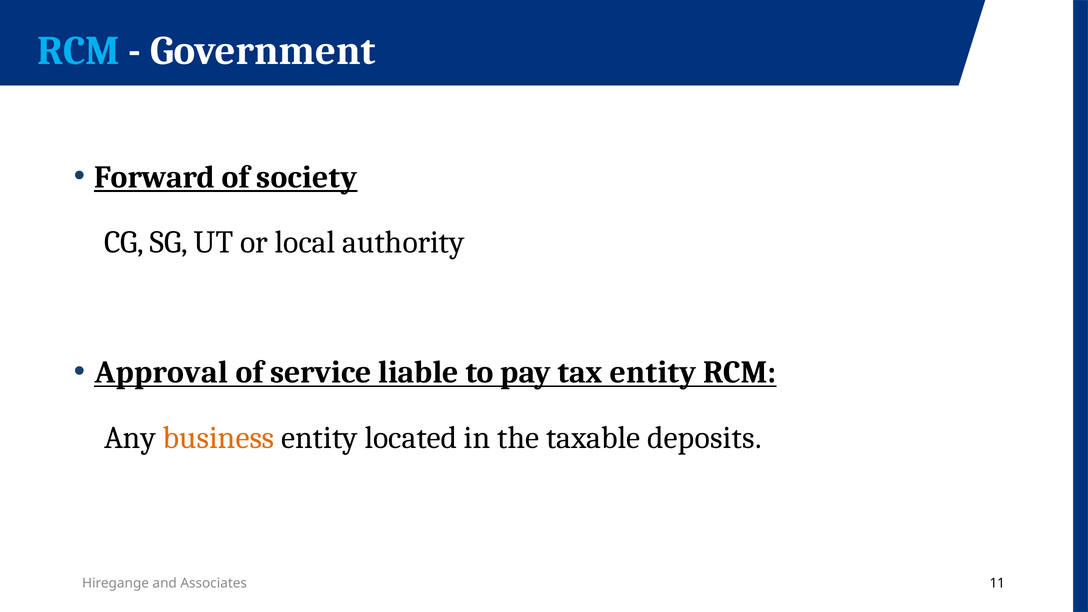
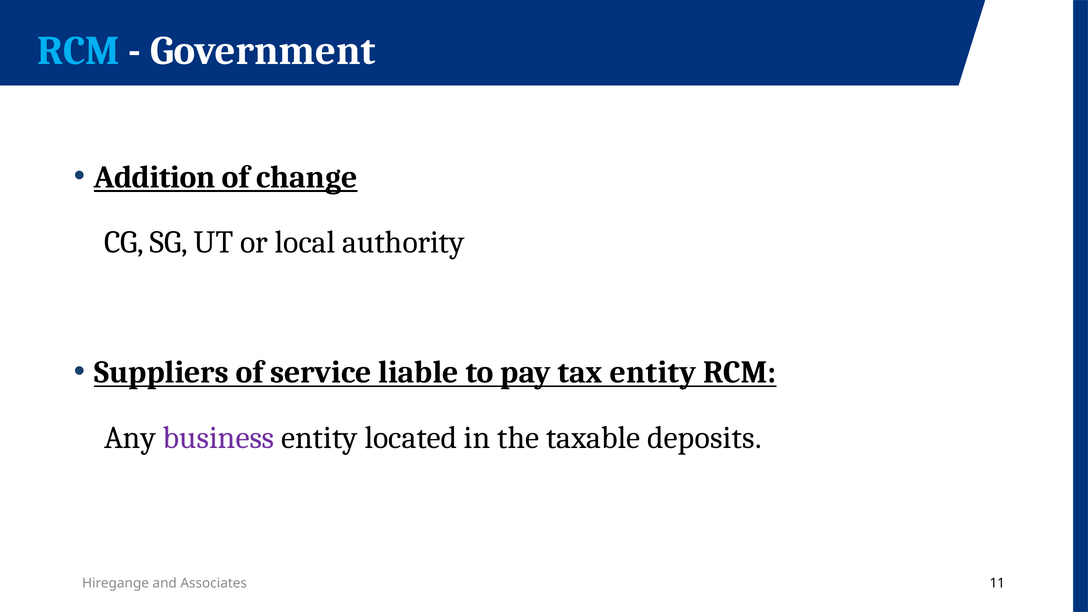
Forward: Forward -> Addition (155, 177)
society: society -> change (307, 177)
Approval: Approval -> Suppliers (162, 372)
business colour: orange -> purple (219, 438)
